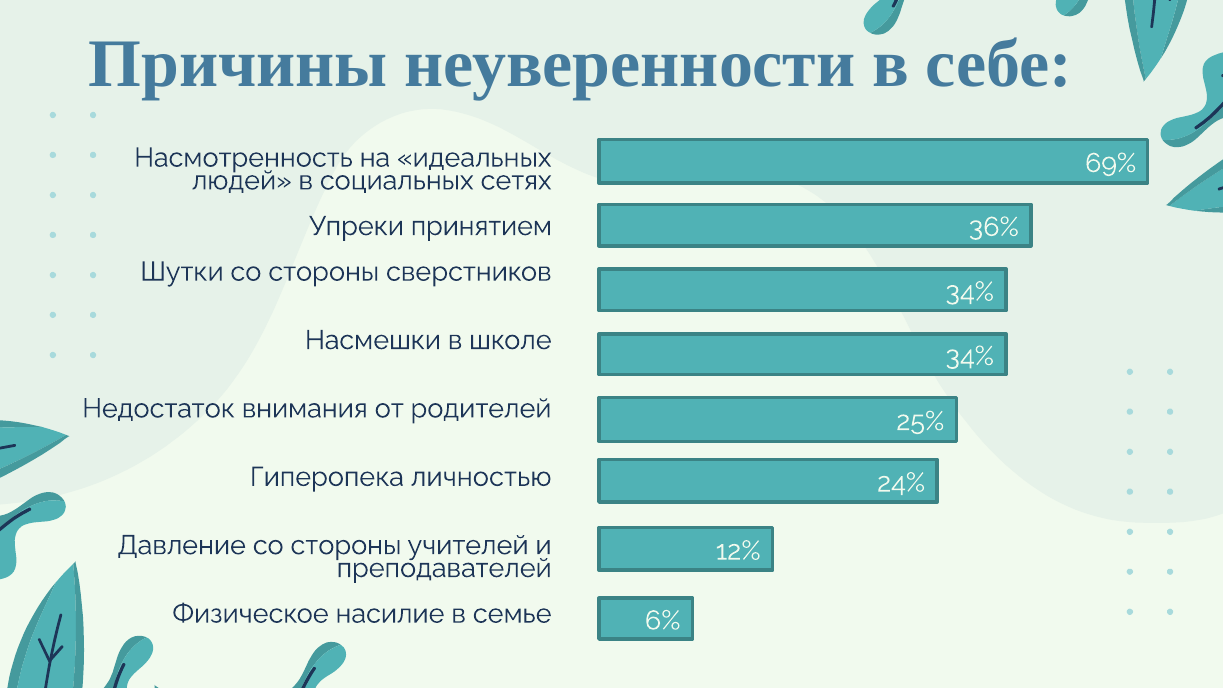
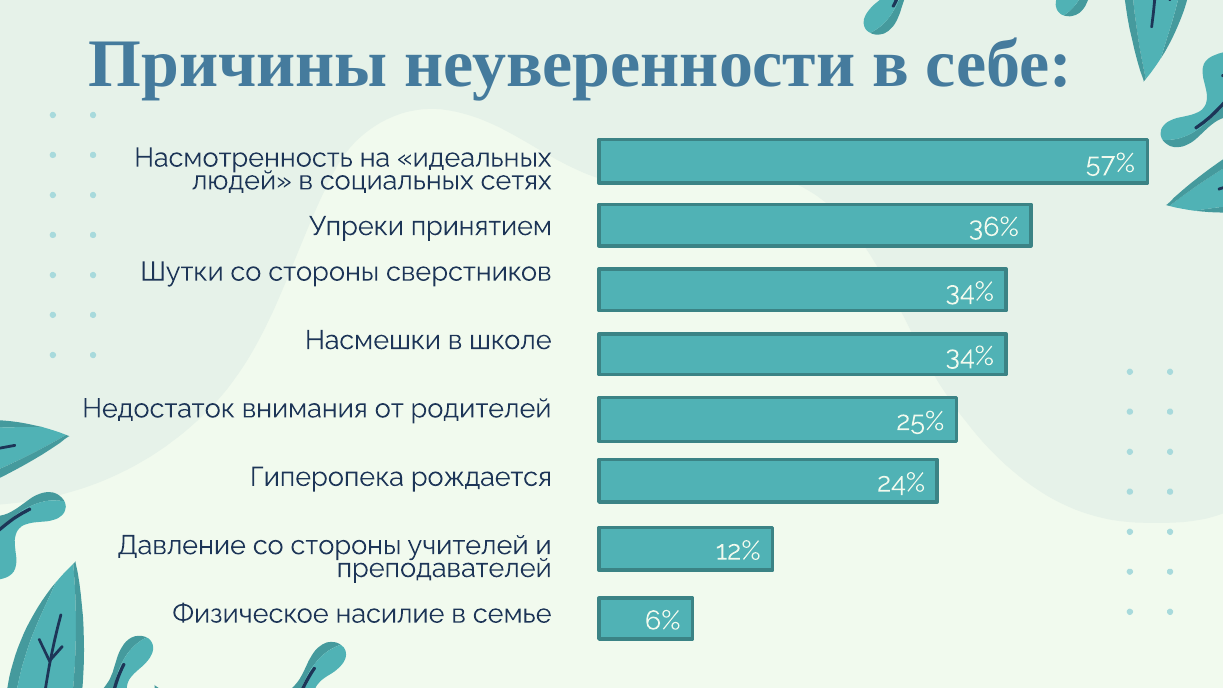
69%: 69% -> 57% (1110, 163)
личностью: личностью -> рождается (481, 477)
